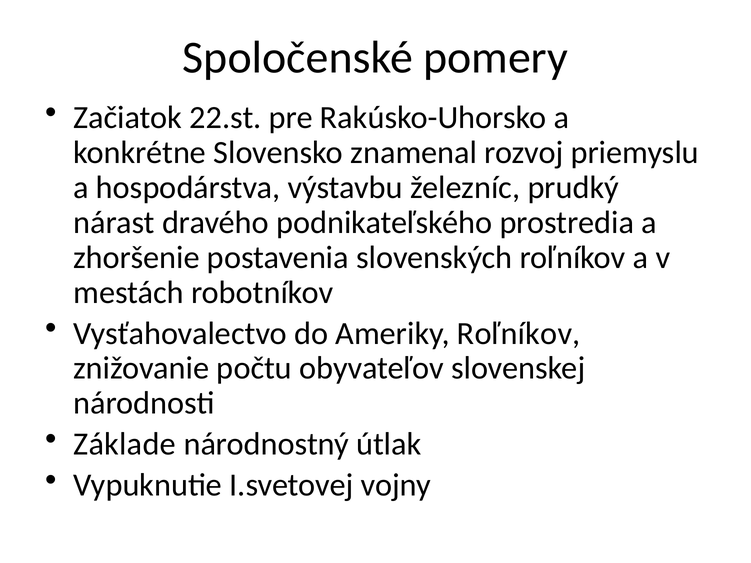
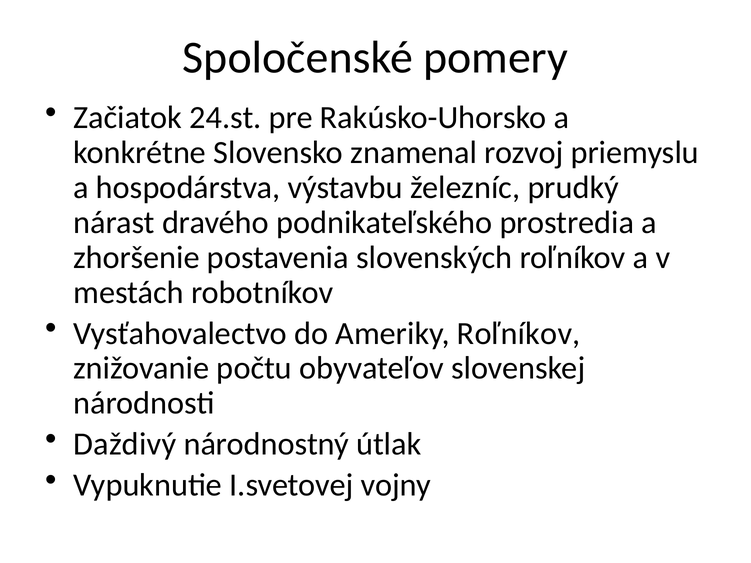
22.st: 22.st -> 24.st (226, 118)
Základe: Základe -> Daždivý (125, 444)
